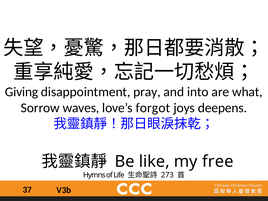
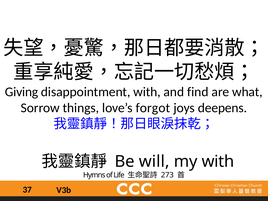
disappointment pray: pray -> with (147, 92)
into: into -> find (198, 92)
waves: waves -> things (81, 108)
like: like -> will (154, 161)
my free: free -> with (218, 161)
